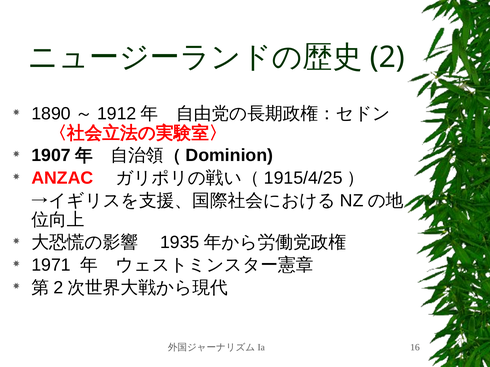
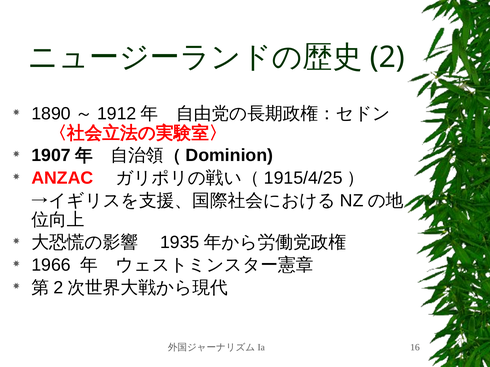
1971: 1971 -> 1966 (51, 265)
